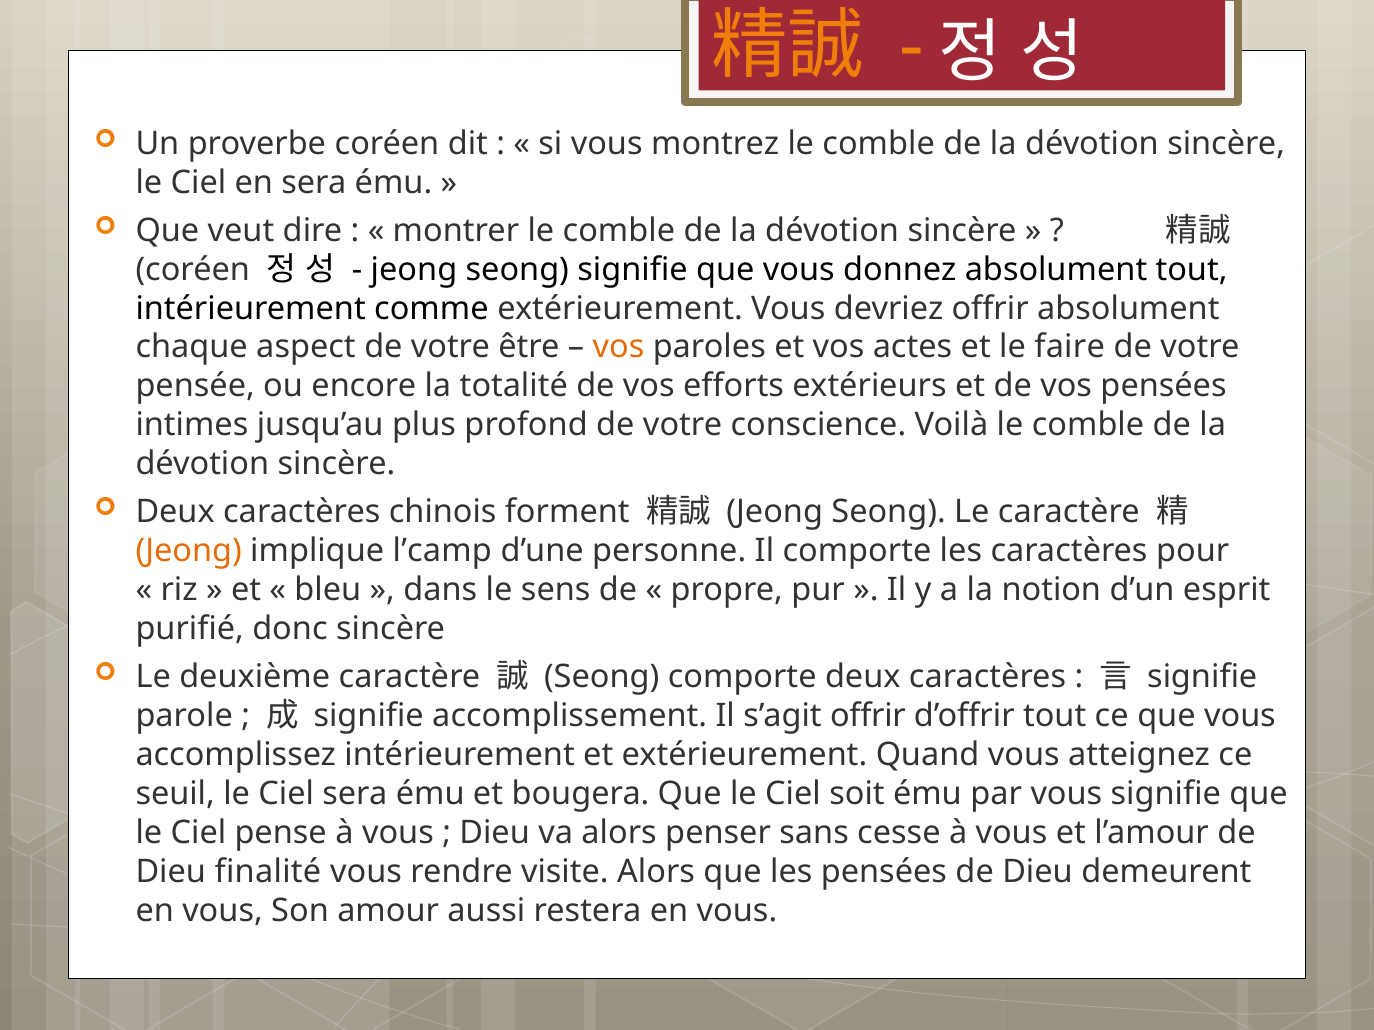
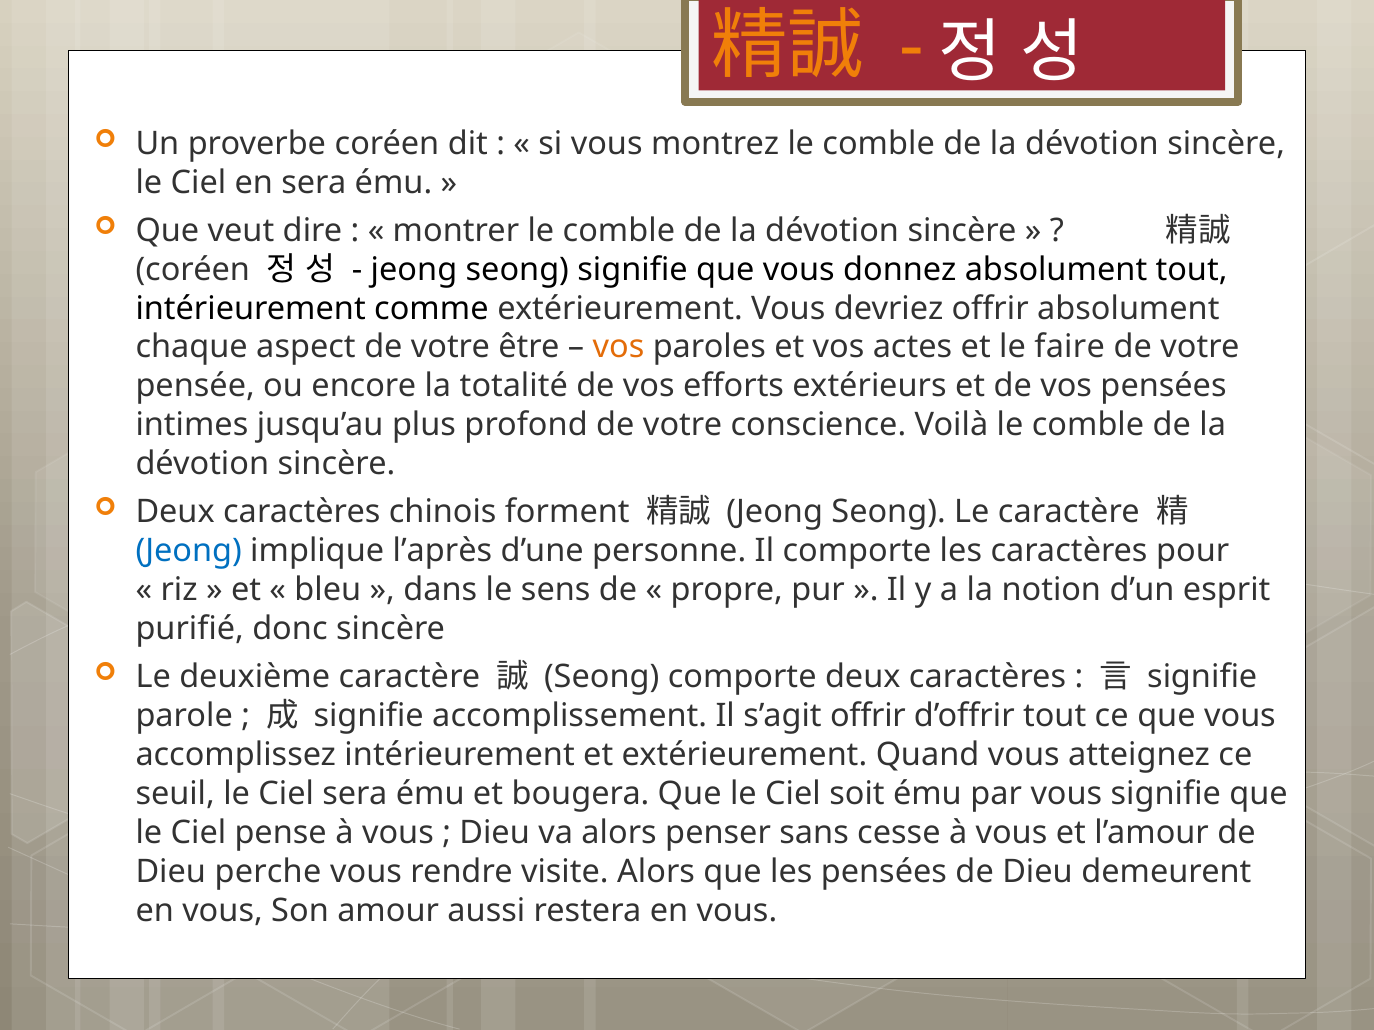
Jeong colour: orange -> blue (189, 551)
l’camp: l’camp -> l’après (442, 551)
finalité: finalité -> perche (268, 872)
